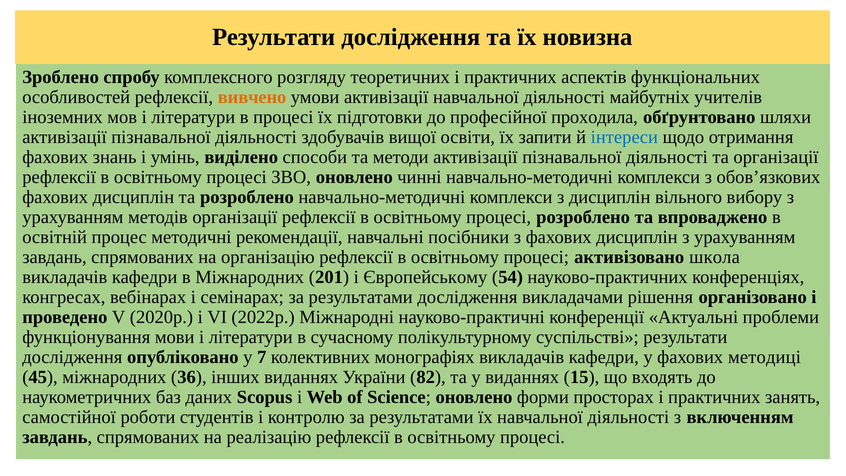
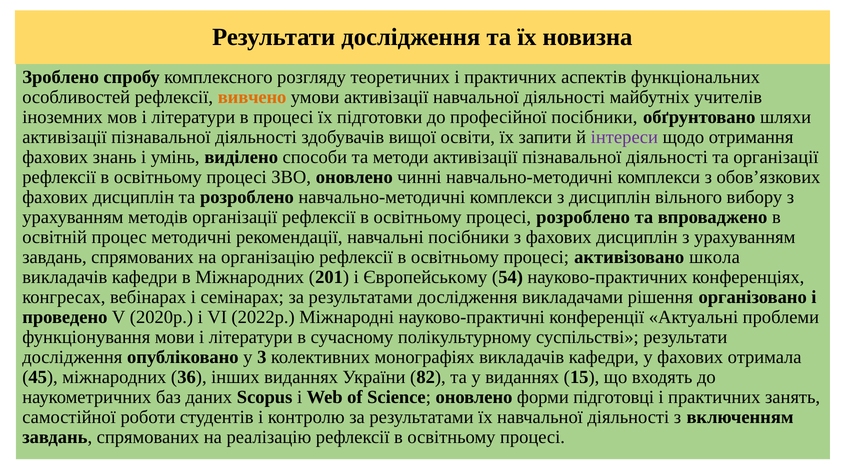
професійної проходила: проходила -> посібники (594, 117)
інтереси colour: blue -> purple (624, 137)
7: 7 -> 3 (262, 357)
методиці: методиці -> отримала (765, 357)
просторах: просторах -> підготовці (614, 397)
